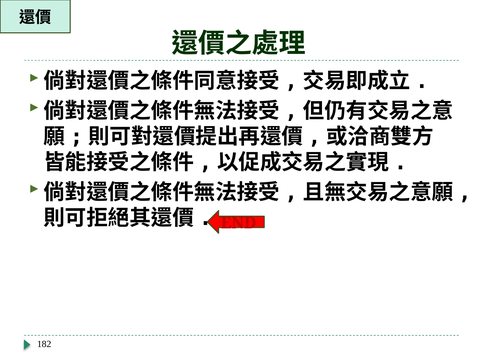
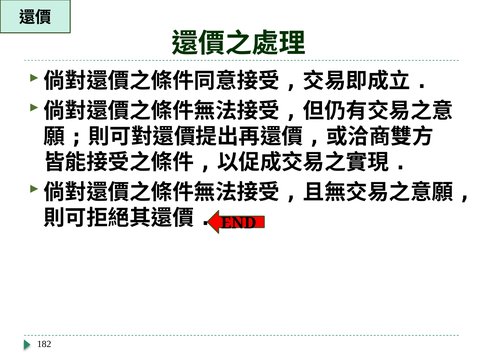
END colour: red -> black (239, 223)
